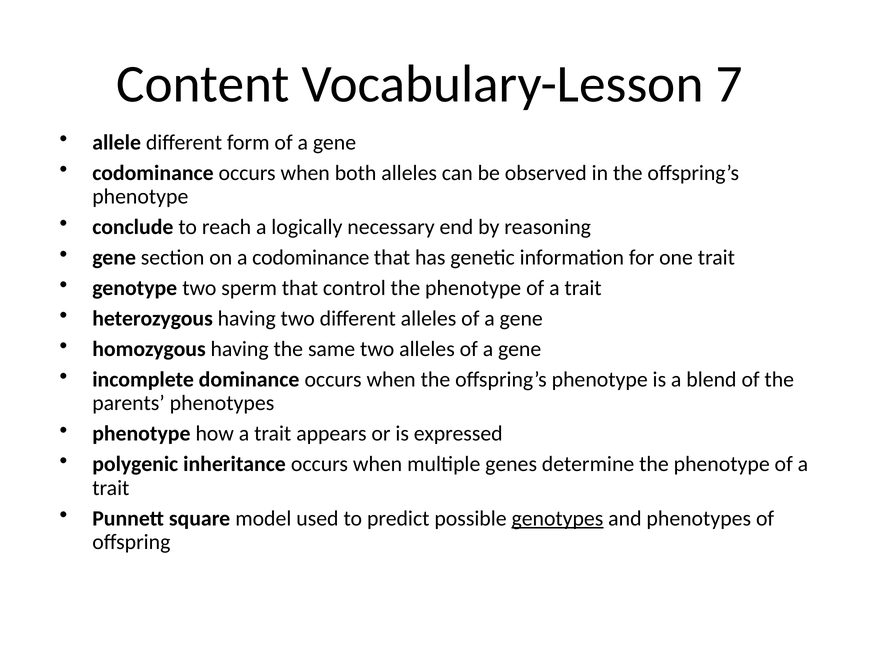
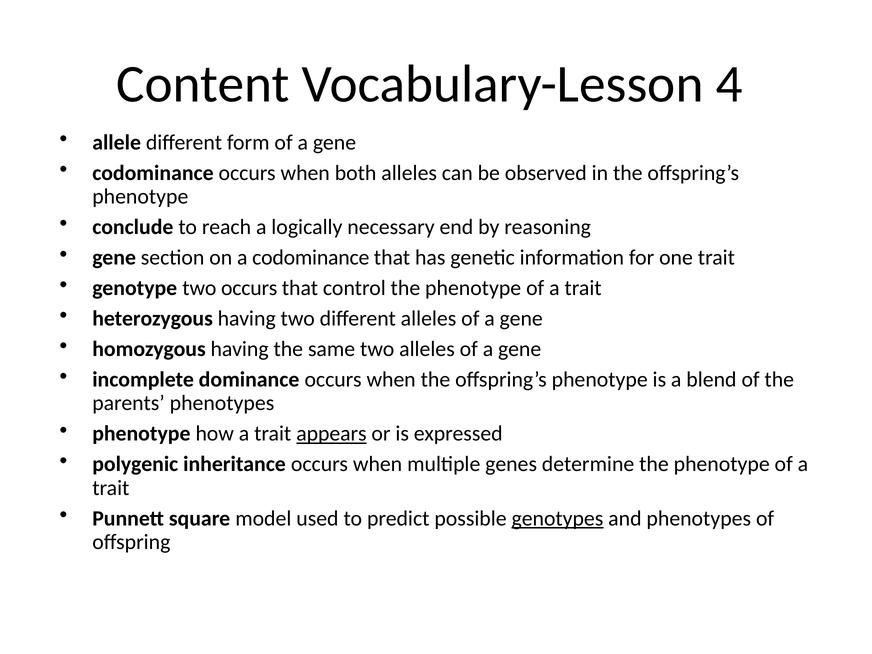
7: 7 -> 4 (729, 84)
two sperm: sperm -> occurs (249, 288)
appears underline: none -> present (331, 434)
